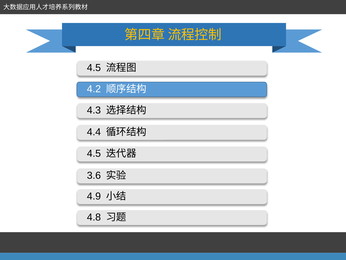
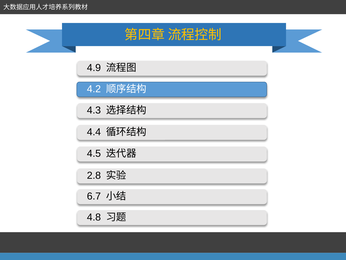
4.5: 4.5 -> 4.9 (94, 68)
3.6: 3.6 -> 2.8 (94, 175)
4.9: 4.9 -> 6.7 (94, 196)
